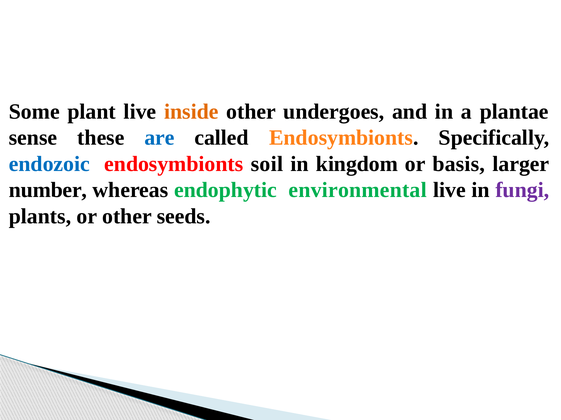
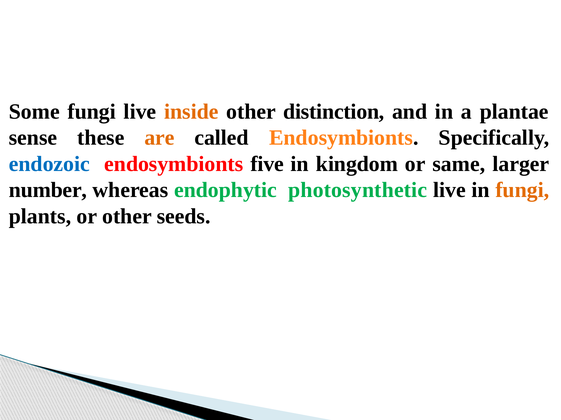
Some plant: plant -> fungi (92, 112)
undergoes: undergoes -> distinction (334, 112)
are colour: blue -> orange (159, 138)
soil: soil -> five (267, 164)
basis: basis -> same (459, 164)
environmental: environmental -> photosynthetic (358, 190)
fungi colour: purple -> orange (522, 190)
